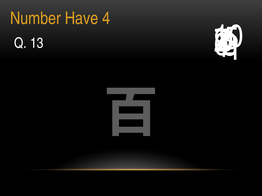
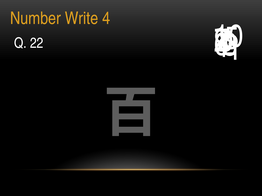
Have: Have -> Write (82, 18)
13: 13 -> 22 (37, 43)
